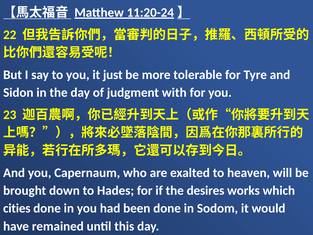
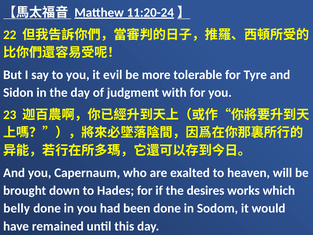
just: just -> evil (113, 75)
cities: cities -> belly (17, 208)
